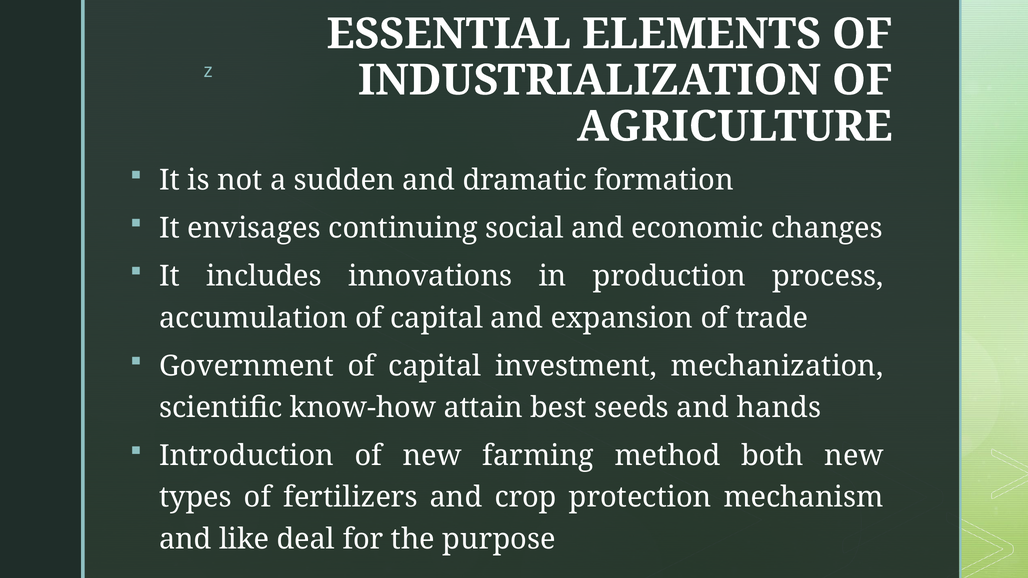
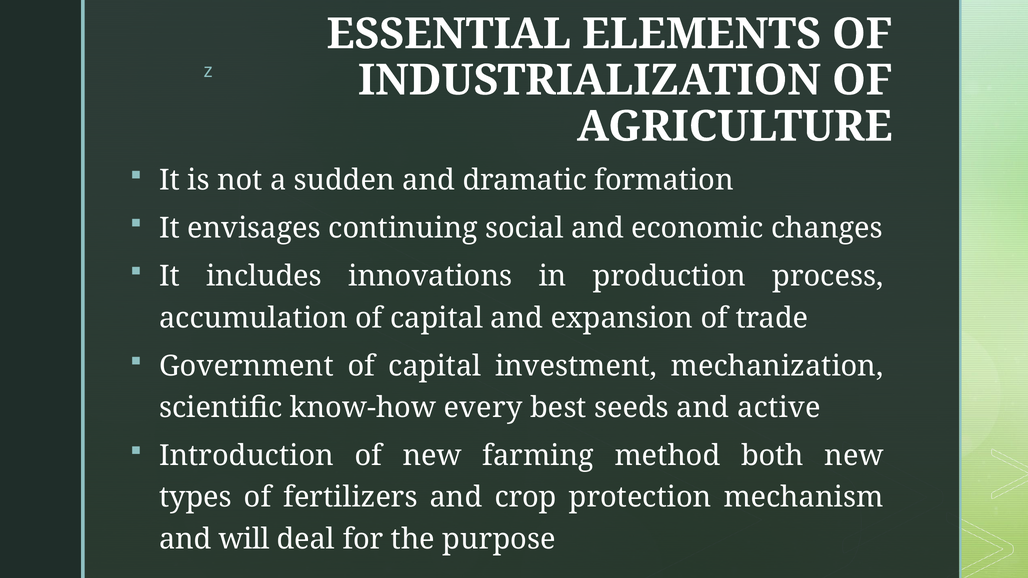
attain: attain -> every (483, 408)
hands: hands -> active (779, 408)
like: like -> will (244, 539)
